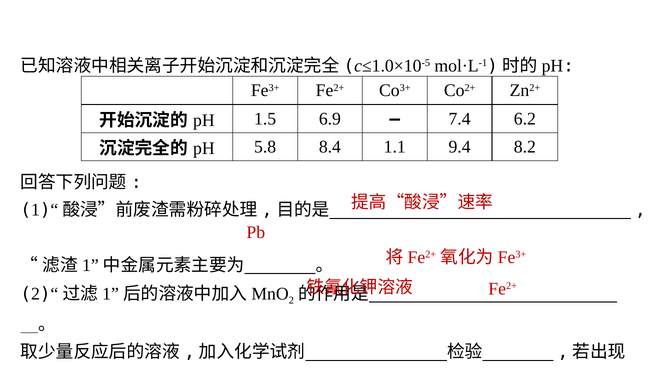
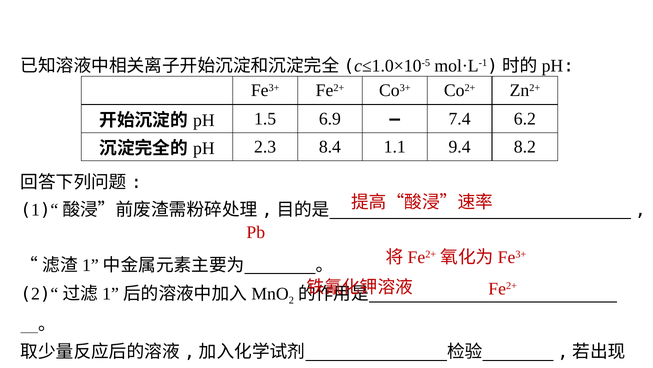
5.8: 5.8 -> 2.3 (265, 147)
